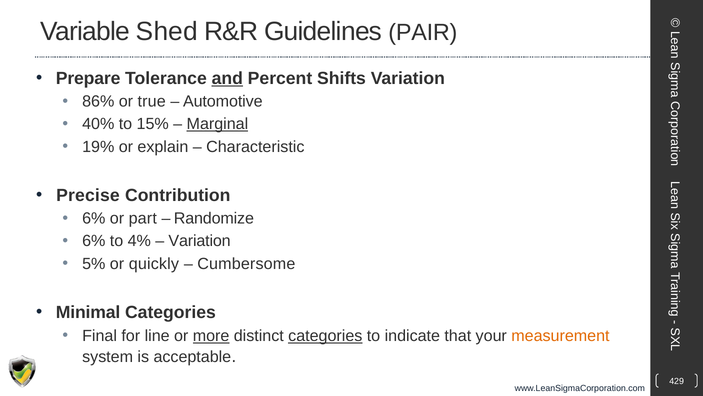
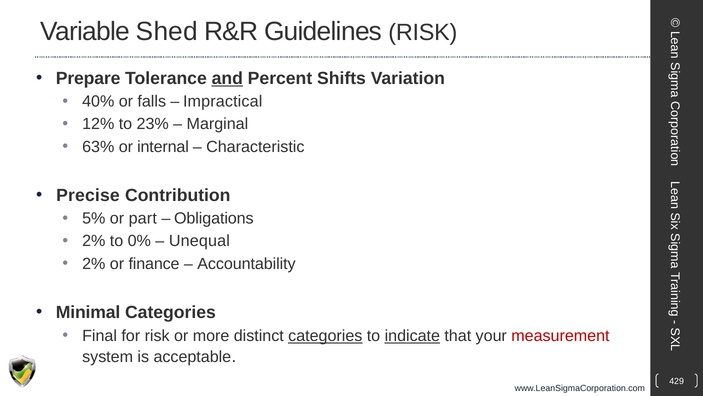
Guidelines PAIR: PAIR -> RISK (423, 32)
86%: 86% -> 40% (98, 101)
true: true -> falls (152, 101)
Automotive: Automotive -> Impractical (223, 101)
40%: 40% -> 12% (98, 124)
15%: 15% -> 23% (153, 124)
Marginal underline: present -> none (217, 124)
19%: 19% -> 63% (98, 147)
explain: explain -> internal (163, 147)
6%: 6% -> 5% (94, 218)
Randomize: Randomize -> Obligations (214, 218)
6%: 6% -> 2% (94, 241)
4%: 4% -> 0% (139, 241)
Variation: Variation -> Unequal (199, 241)
5%: 5% -> 2% (94, 263)
quickly: quickly -> finance (154, 263)
Cumbersome: Cumbersome -> Accountability (246, 263)
for line: line -> risk (157, 335)
more underline: present -> none (211, 335)
indicate underline: none -> present (412, 335)
measurement colour: orange -> red (560, 335)
